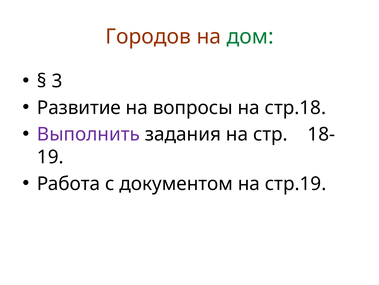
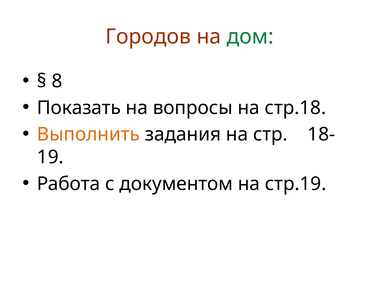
3: 3 -> 8 (57, 81)
Развитие: Развитие -> Показать (79, 107)
Выполнить colour: purple -> orange (88, 134)
